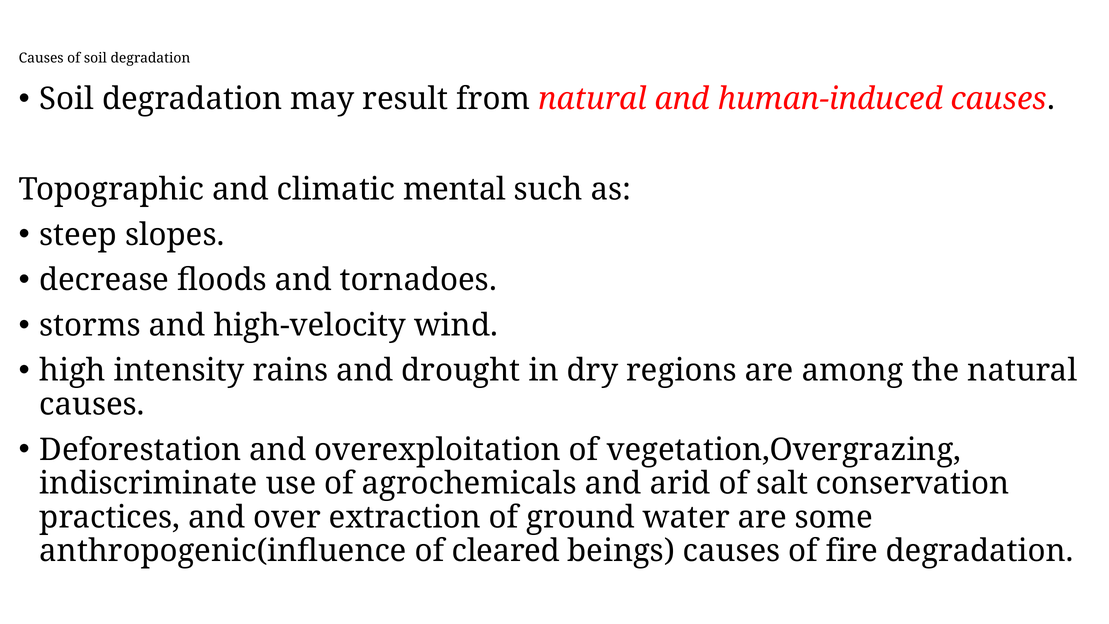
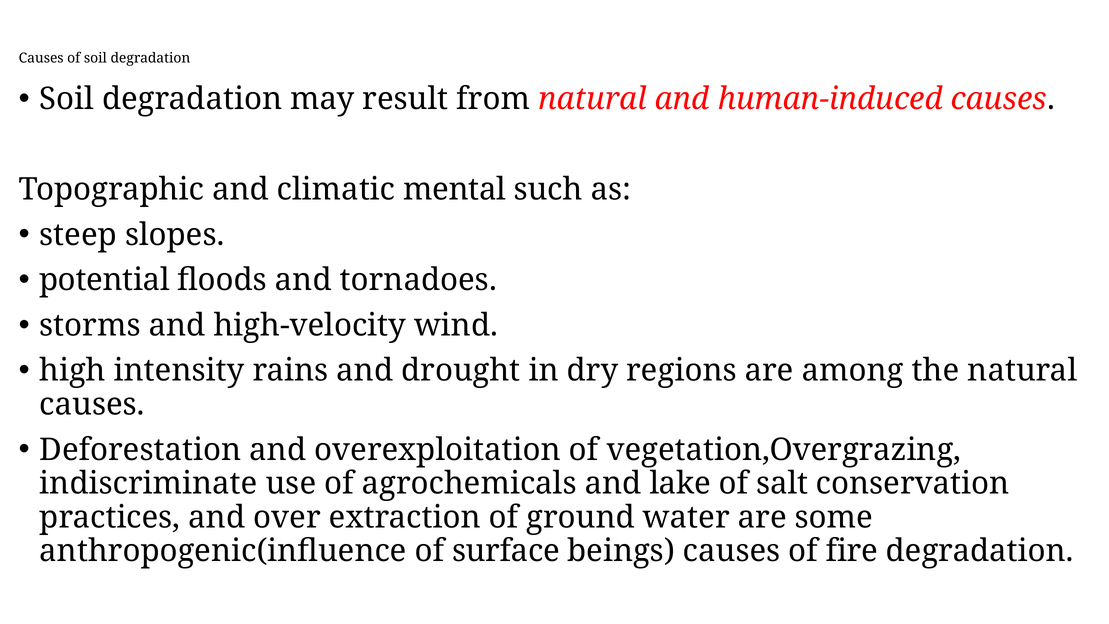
decrease: decrease -> potential (104, 280)
arid: arid -> lake (680, 483)
cleared: cleared -> surface (506, 551)
